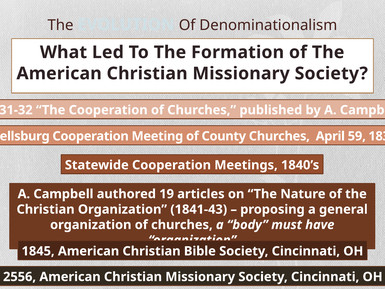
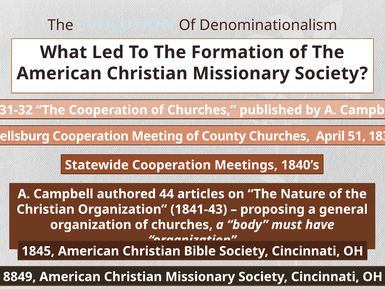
59: 59 -> 51 (357, 136)
19: 19 -> 44 (167, 194)
2556: 2556 -> 8849 (20, 277)
